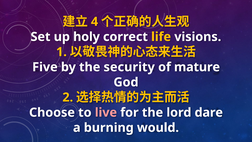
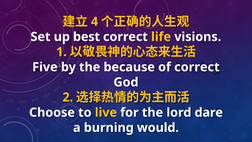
holy: holy -> best (87, 37)
security: security -> because (129, 67)
of mature: mature -> correct (197, 67)
live colour: pink -> yellow (106, 112)
